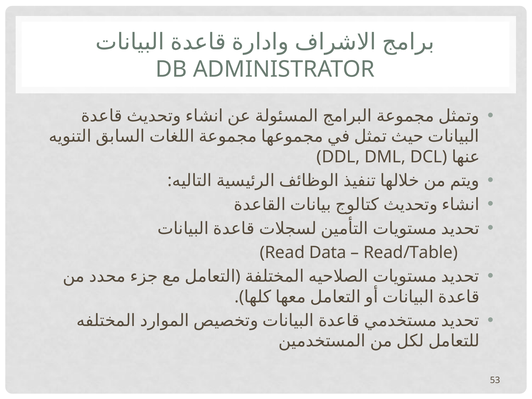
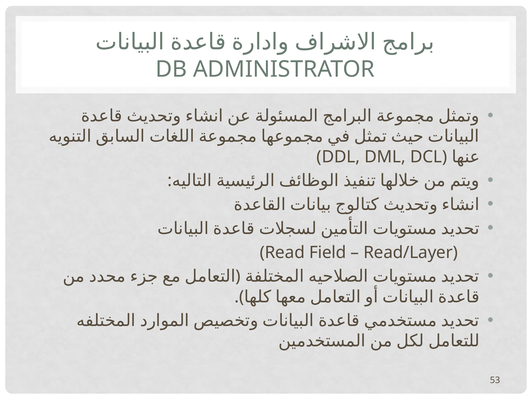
Data: Data -> Field (328, 252)
Read/Table: Read/Table -> Read/Layer (408, 252)
